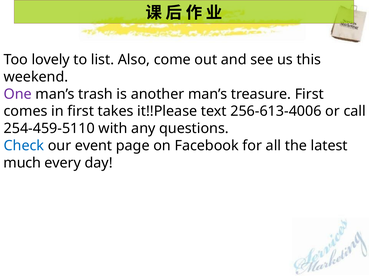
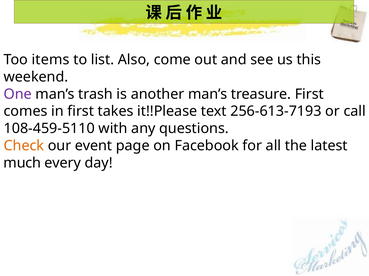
lovely: lovely -> items (51, 60)
256-613-4006: 256-613-4006 -> 256-613-7193 (276, 112)
254-459-5110: 254-459-5110 -> 108-459-5110 (49, 129)
Check colour: blue -> orange (24, 146)
